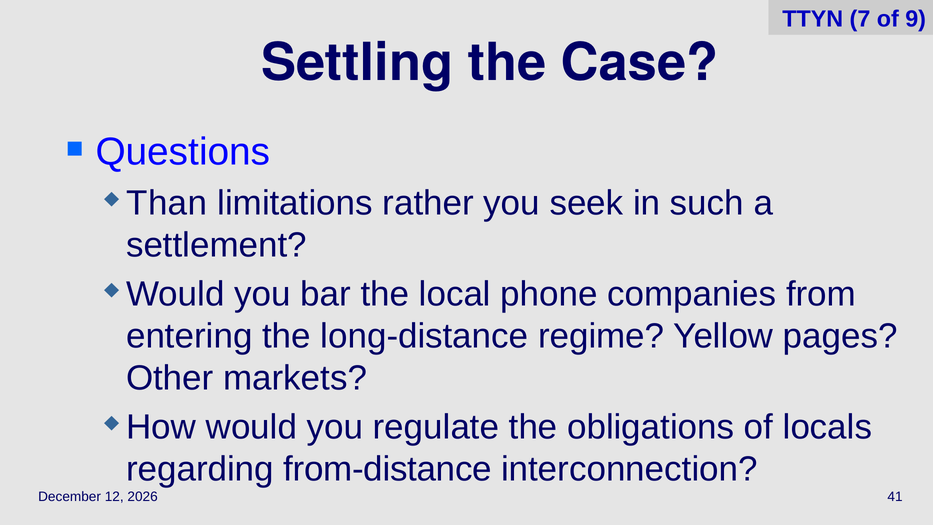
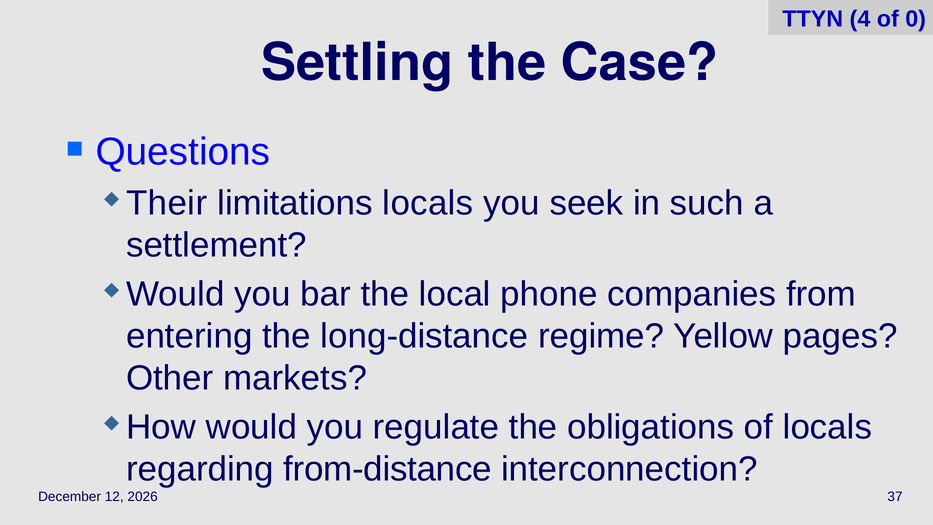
7: 7 -> 4 (860, 19)
9: 9 -> 0 (916, 19)
Than: Than -> Their (167, 203)
limitations rather: rather -> locals (428, 203)
41: 41 -> 37 (895, 497)
